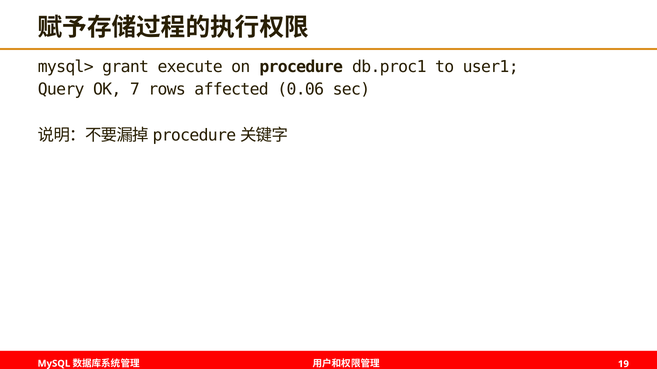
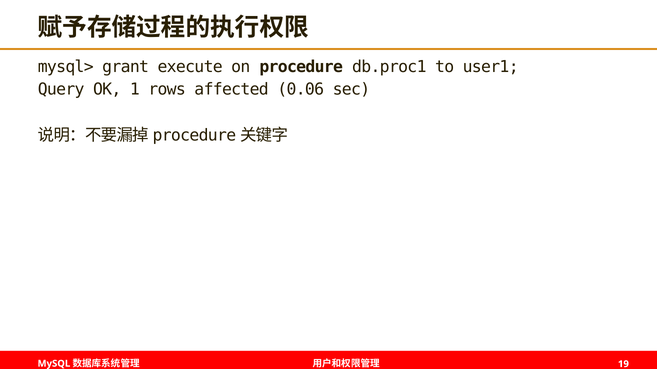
7: 7 -> 1 (135, 90)
